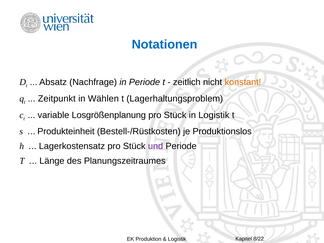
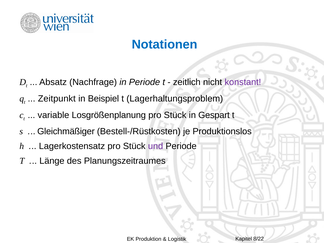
konstant colour: orange -> purple (243, 82)
Wählen: Wählen -> Beispiel (103, 99)
in Logistik: Logistik -> Gespart (214, 115)
Produkteinheit: Produkteinheit -> Gleichmäßiger (66, 131)
